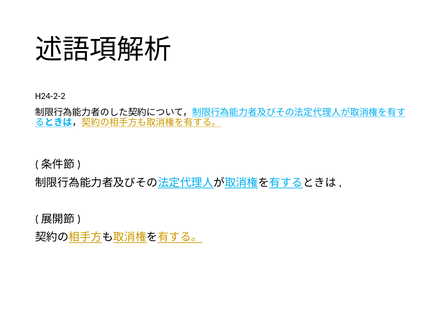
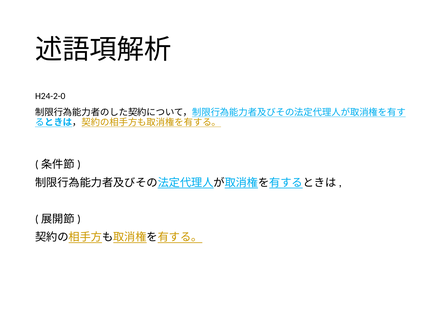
H24-2-2: H24-2-2 -> H24-2-0 (50, 96)
